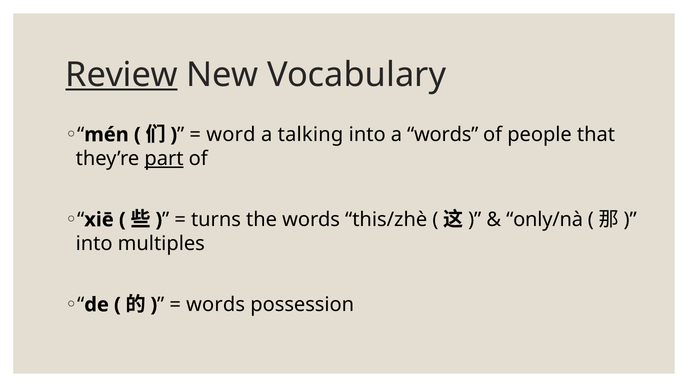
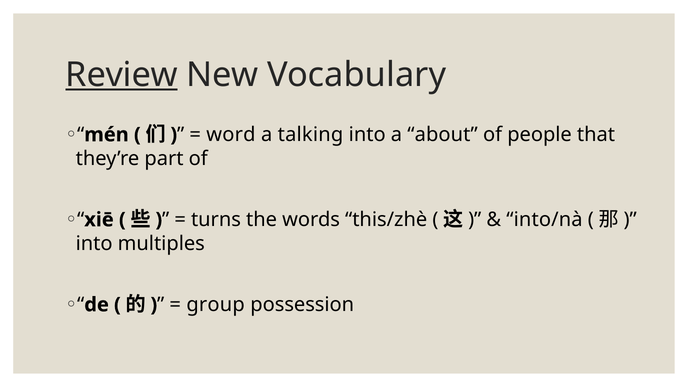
a words: words -> about (443, 135)
part underline: present -> none (164, 159)
only/nà: only/nà -> into/nà (544, 220)
words: words -> group (216, 305)
